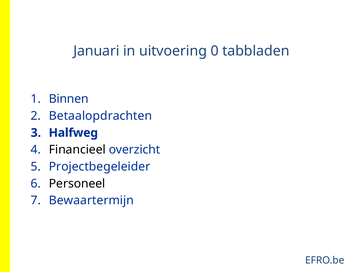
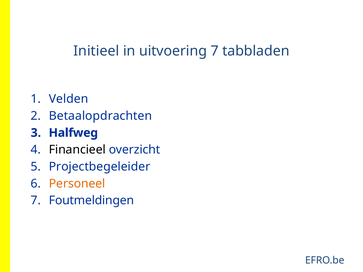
Januari: Januari -> Initieel (96, 51)
uitvoering 0: 0 -> 7 (215, 51)
Binnen: Binnen -> Velden (69, 99)
Personeel colour: black -> orange (77, 184)
Bewaartermijn: Bewaartermijn -> Foutmeldingen (91, 201)
